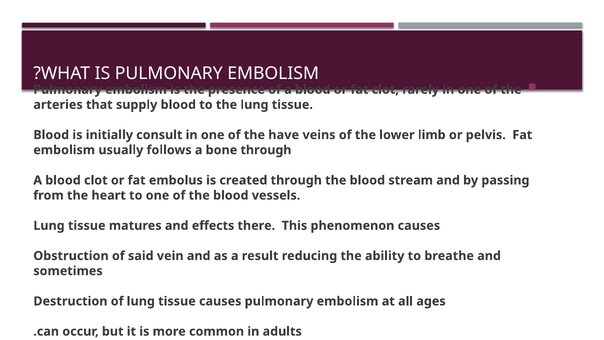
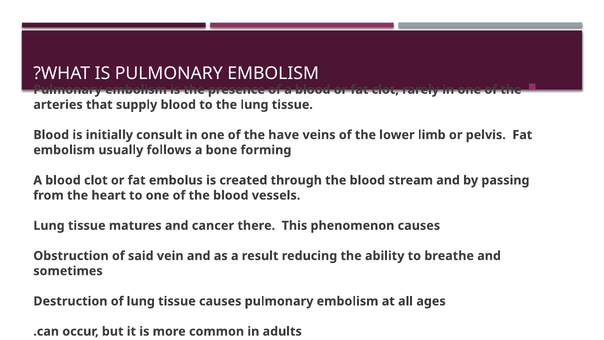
bone through: through -> forming (266, 150)
effects: effects -> cancer (213, 225)
